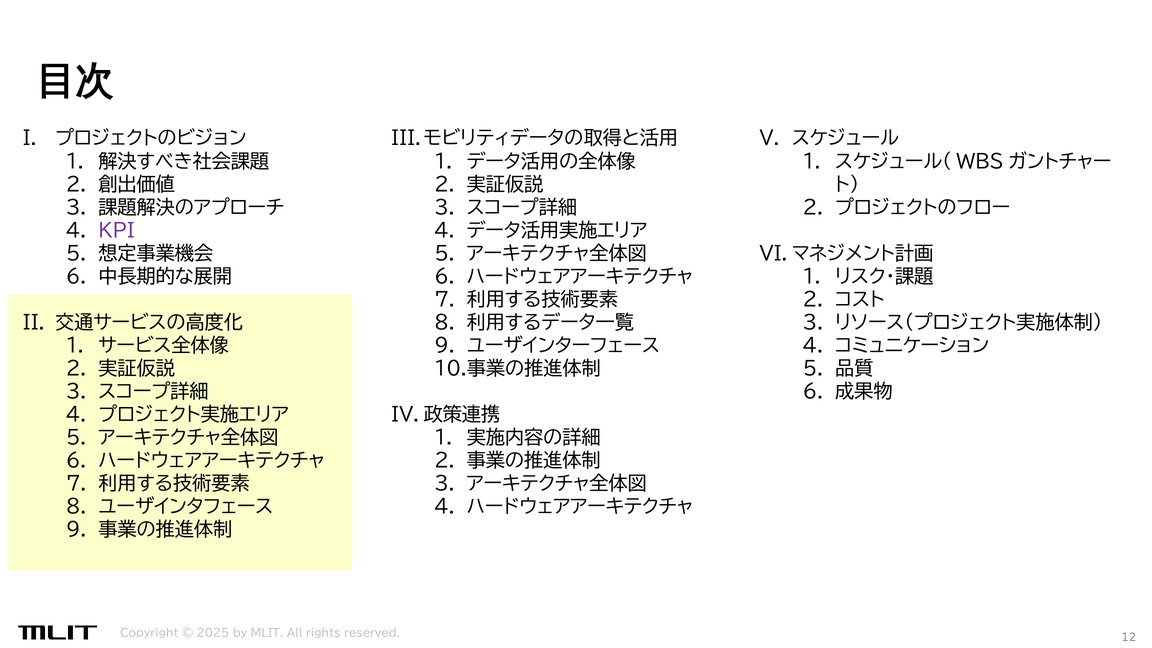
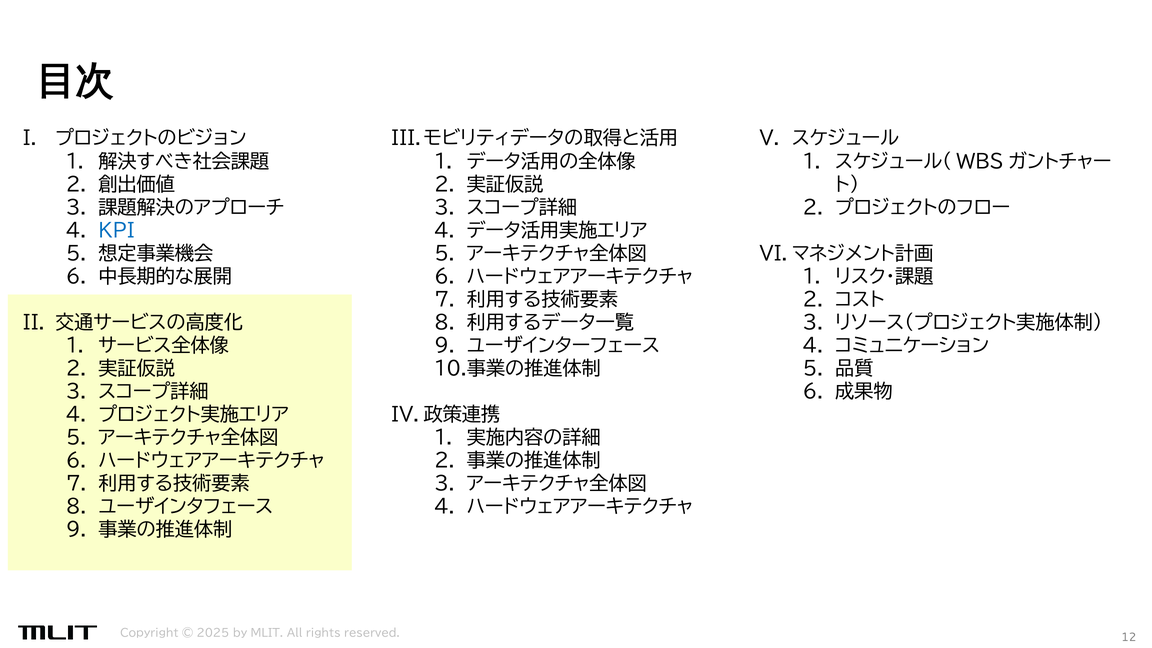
KPI colour: purple -> blue (117, 231)
